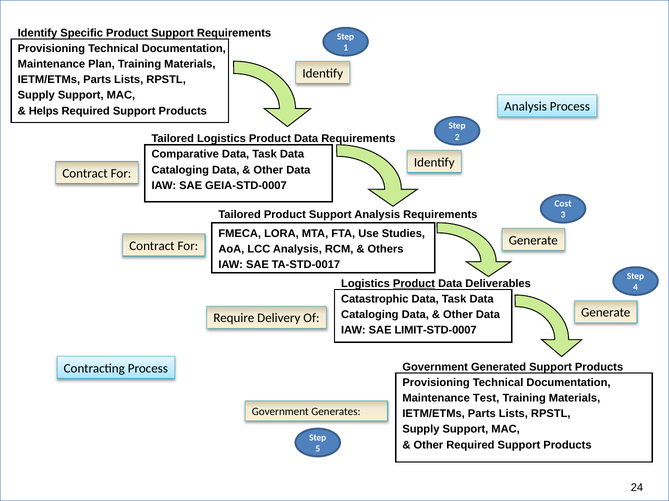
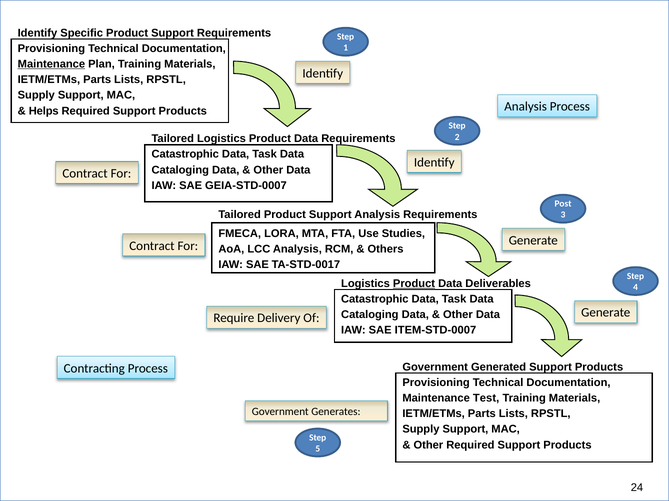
Maintenance underline: none -> present (51, 64)
Comparative: Comparative -> Catastrophic (185, 155)
Cost: Cost -> Post (563, 204)
LIMIT-STD-0007: LIMIT-STD-0007 -> ITEM-STD-0007 (435, 331)
